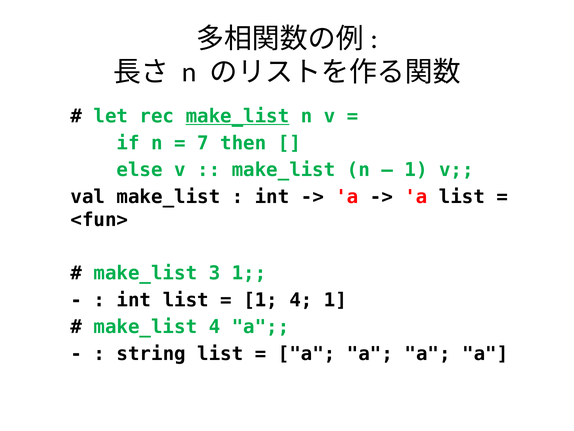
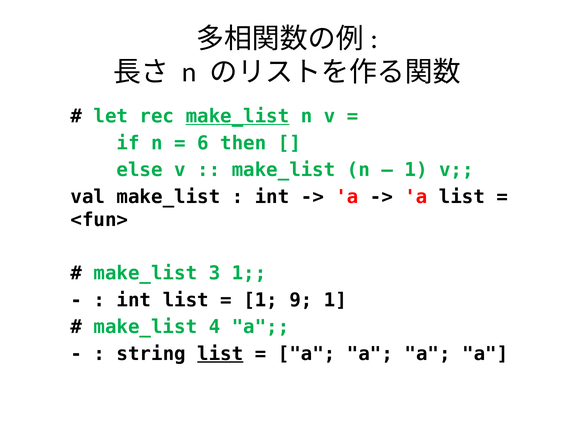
7: 7 -> 6 (203, 143)
1 4: 4 -> 9 (301, 300)
list underline: none -> present (220, 353)
